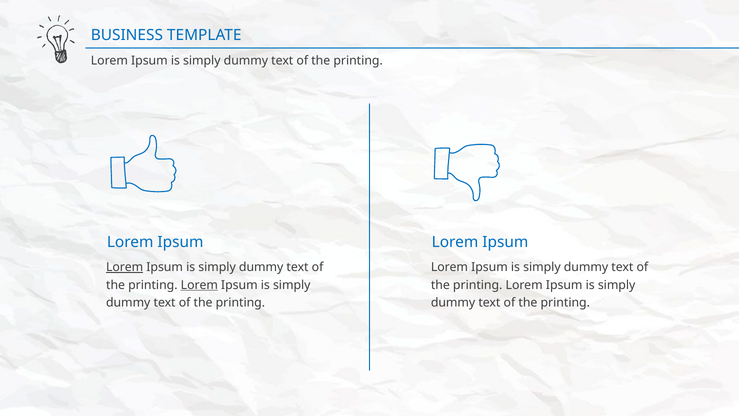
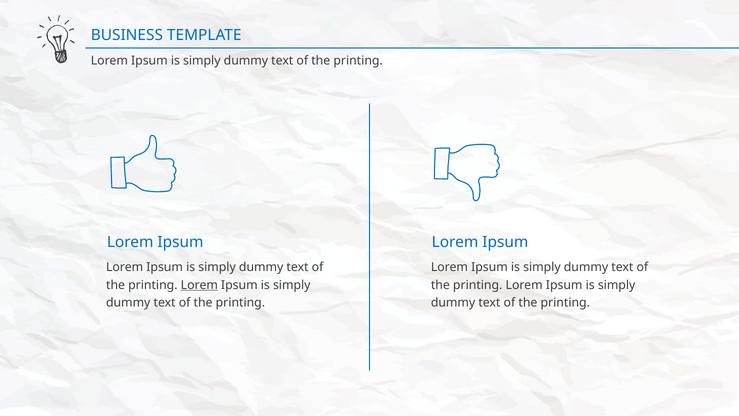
Lorem underline: present -> none (125, 267)
